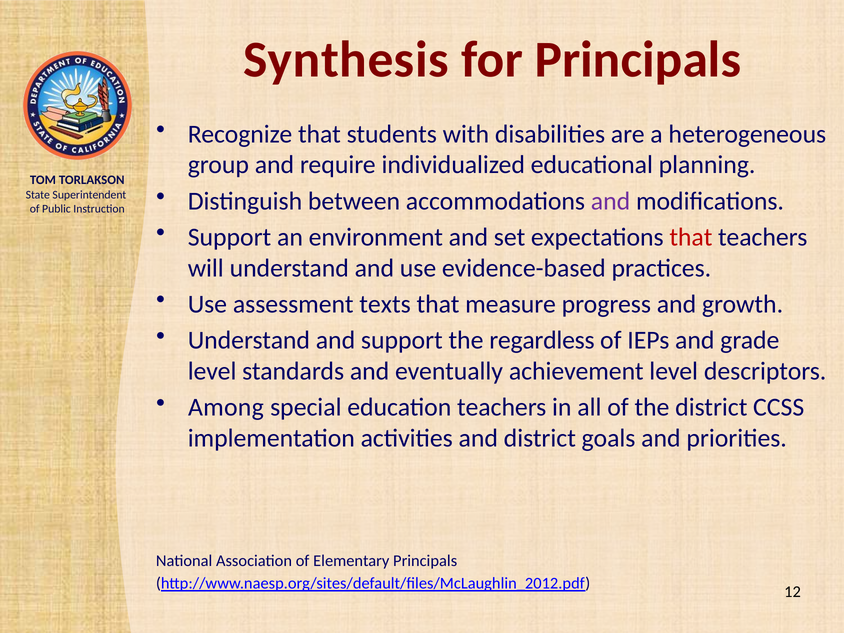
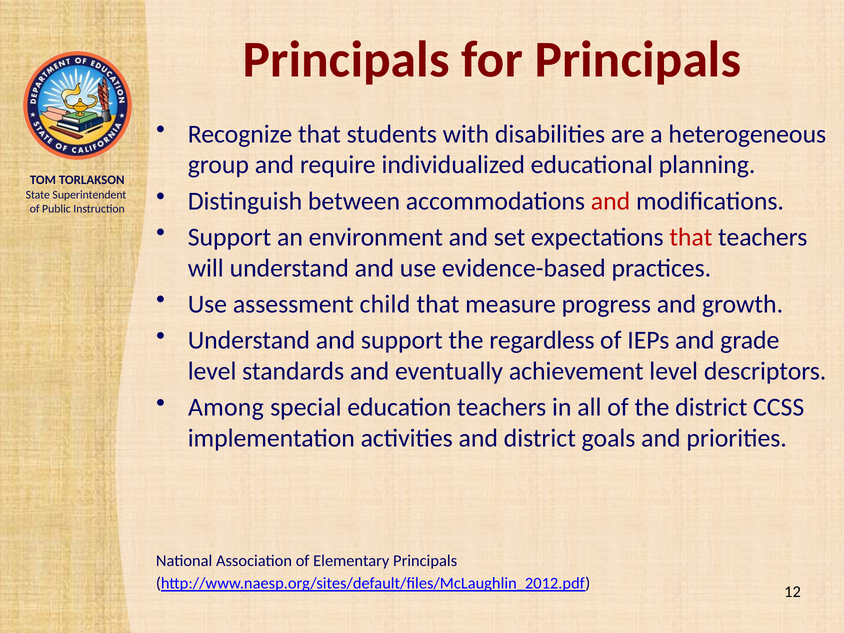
Synthesis: Synthesis -> Principals (346, 60)
and colour: purple -> red (611, 201)
texts: texts -> child (385, 304)
